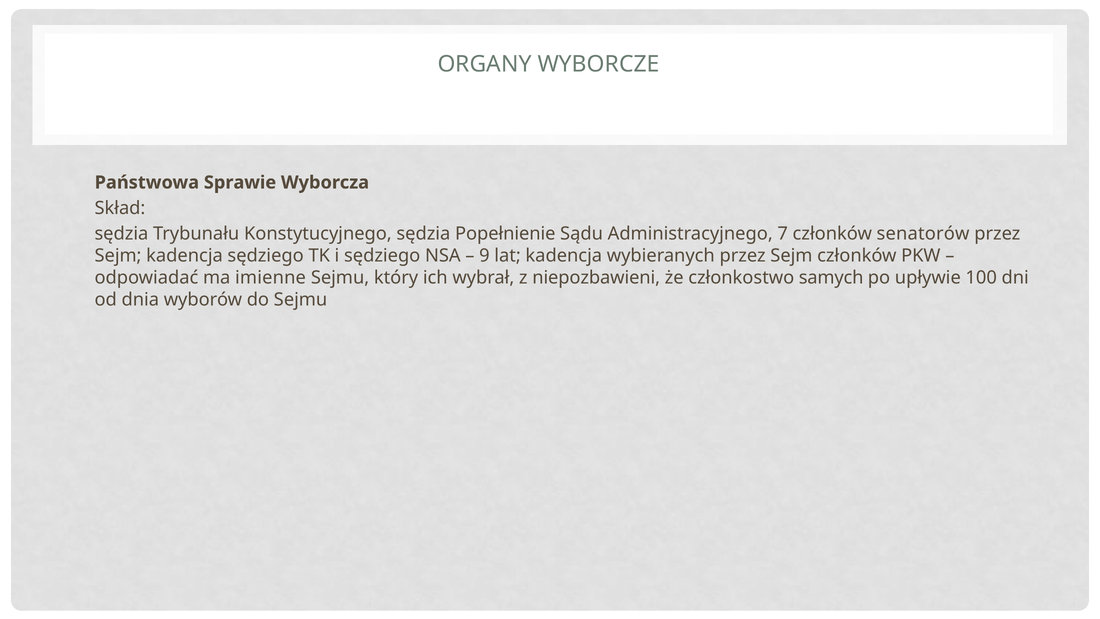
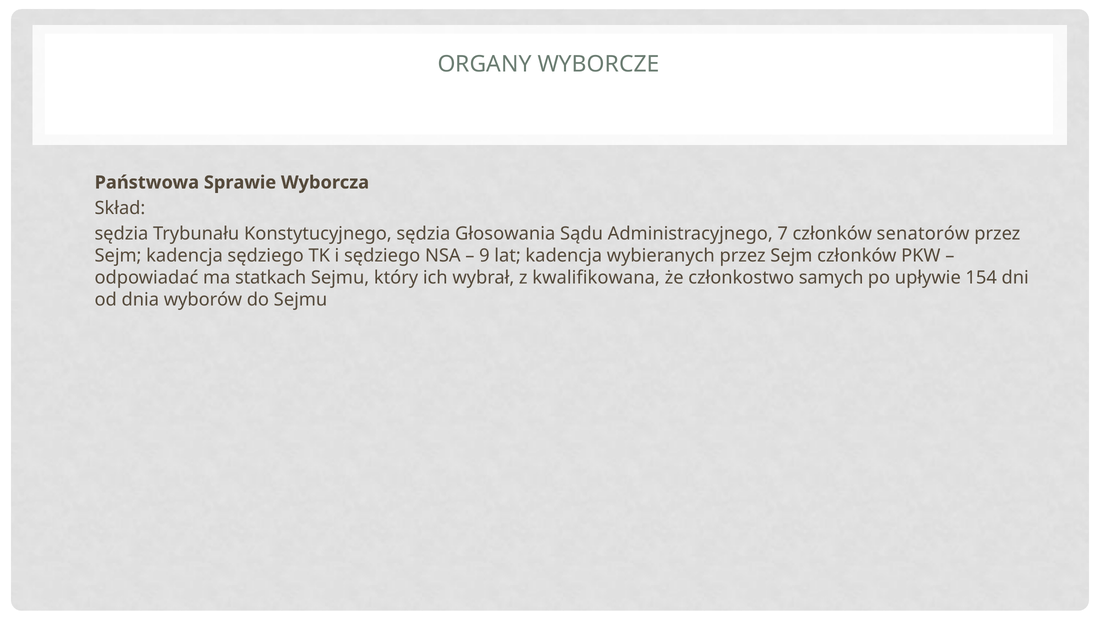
Popełnienie: Popełnienie -> Głosowania (505, 234)
imienne: imienne -> statkach (271, 278)
niepozbawieni: niepozbawieni -> kwalifikowana (596, 278)
100: 100 -> 154 (981, 278)
